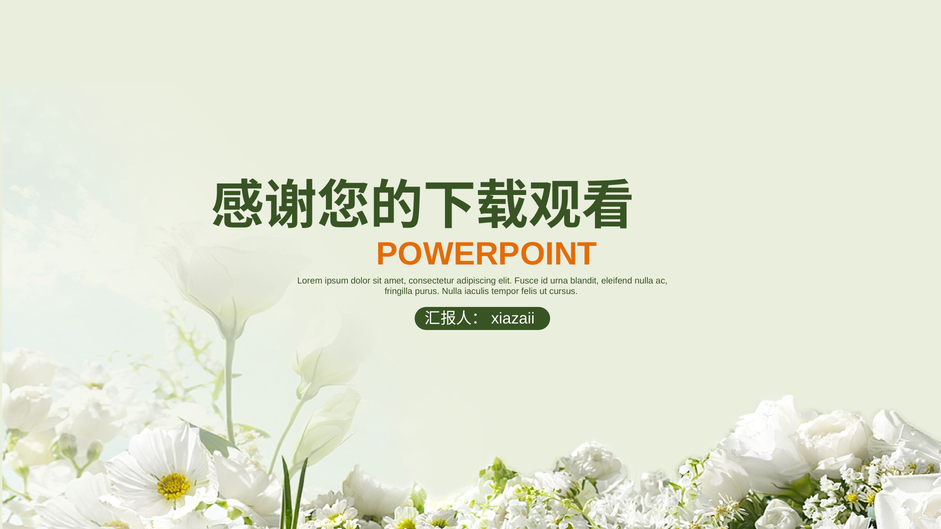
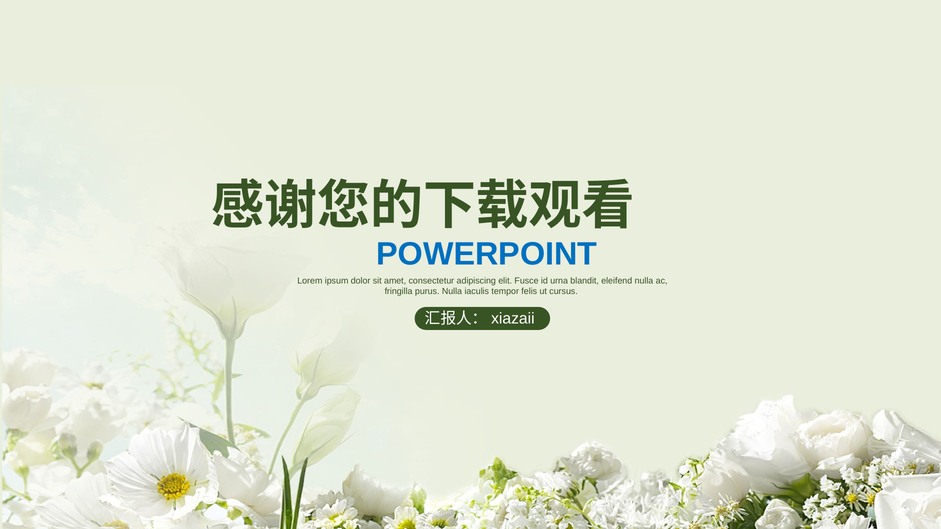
POWERPOINT colour: orange -> blue (487, 254)
